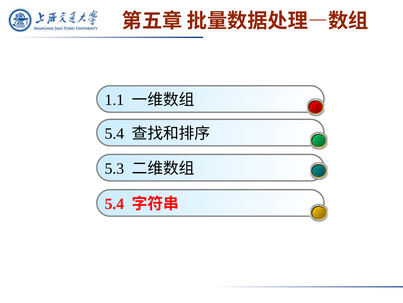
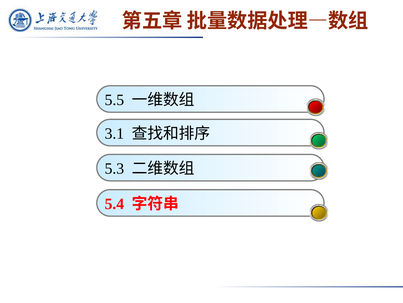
1.1: 1.1 -> 5.5 (114, 100)
5.4: 5.4 -> 3.1 (114, 133)
